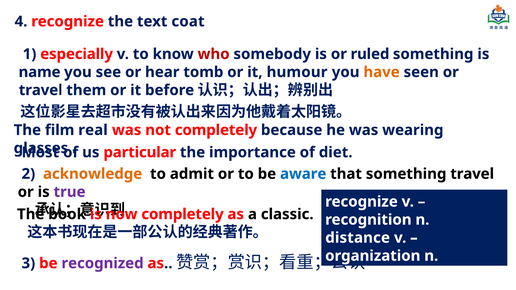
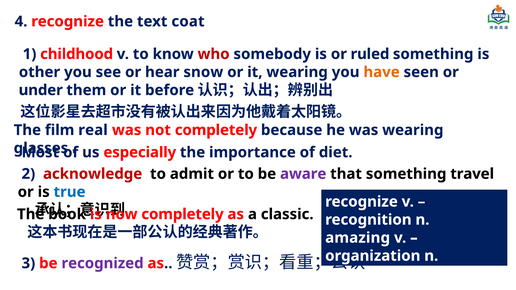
especially: especially -> childhood (77, 54)
name: name -> other (39, 72)
tomb: tomb -> snow (203, 72)
it humour: humour -> wearing (297, 72)
travel: travel -> under (41, 90)
particular: particular -> especially (140, 152)
acknowledge colour: orange -> red (93, 174)
aware colour: blue -> purple (303, 174)
true colour: purple -> blue (70, 192)
distance: distance -> amazing (358, 238)
